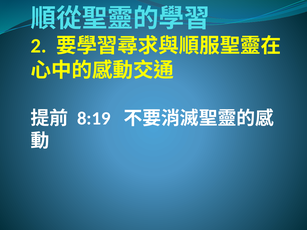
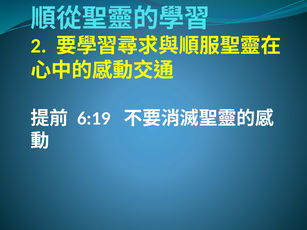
8:19: 8:19 -> 6:19 (94, 118)
